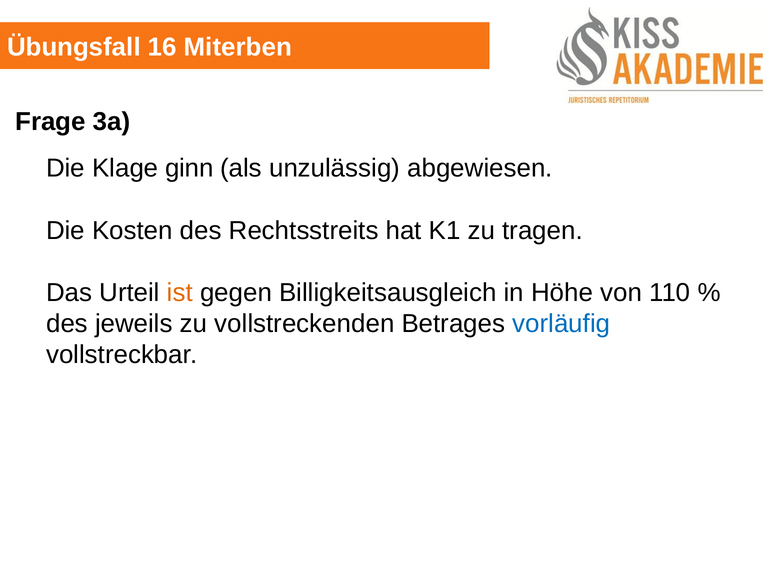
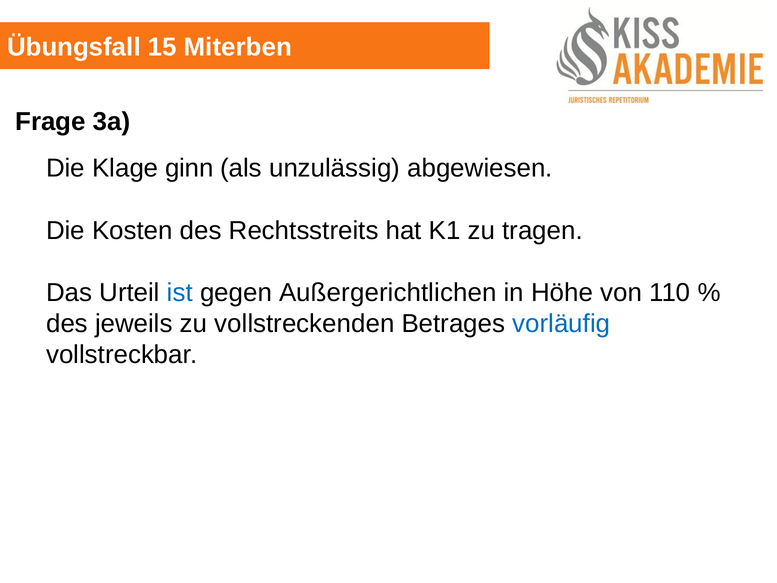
16: 16 -> 15 (162, 47)
ist colour: orange -> blue (180, 293)
Billigkeitsausgleich: Billigkeitsausgleich -> Außergerichtlichen (388, 293)
